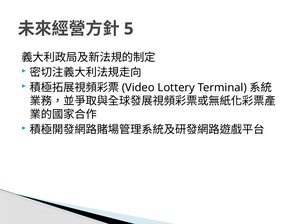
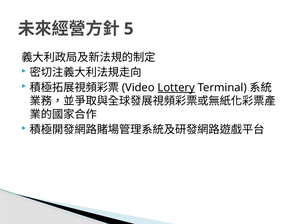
Lottery underline: none -> present (176, 87)
